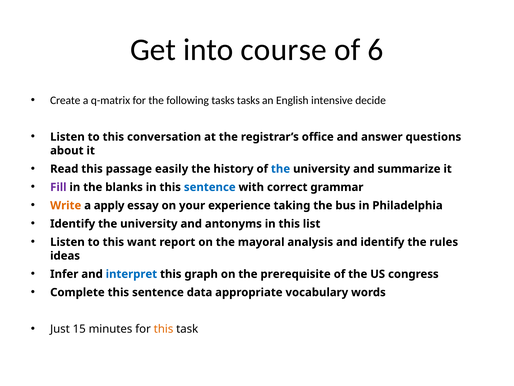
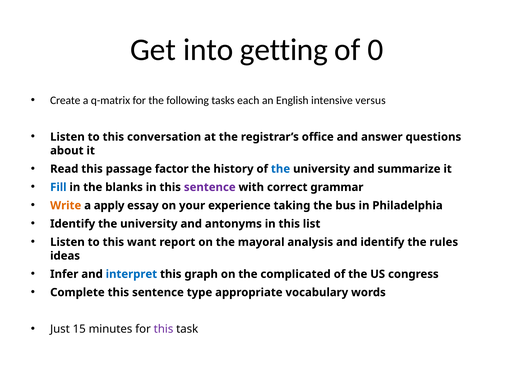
course: course -> getting (284, 50)
6: 6 -> 0 (375, 50)
tasks tasks: tasks -> each (248, 100)
decide: decide -> versus (370, 100)
easily: easily -> factor (172, 169)
Fill colour: purple -> blue (58, 187)
sentence colour: blue -> purple (210, 187)
prerequisite: prerequisite -> complicated (296, 274)
data: data -> type (199, 292)
this colour: orange -> purple (164, 329)
